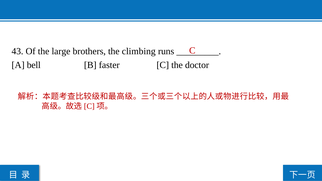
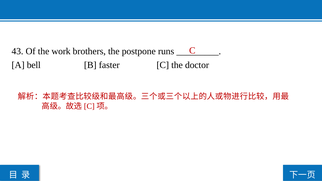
large: large -> work (61, 51)
climbing: climbing -> postpone (139, 51)
